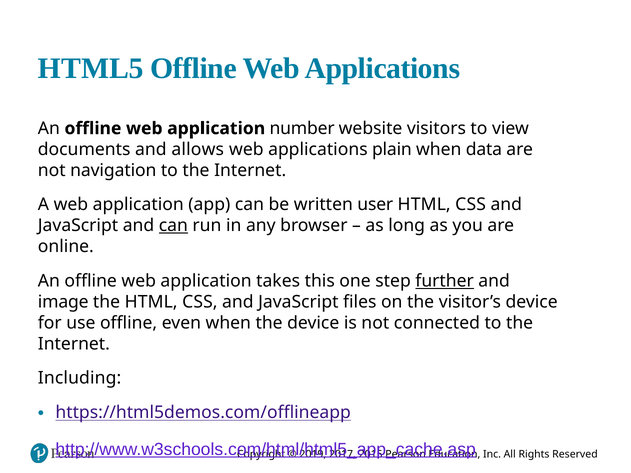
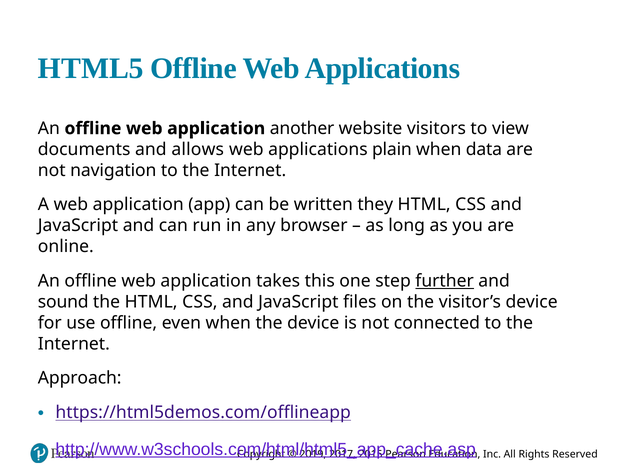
number: number -> another (302, 128)
user: user -> they (375, 205)
can underline: present -> none (173, 226)
image: image -> sound (63, 302)
Including: Including -> Approach (80, 378)
